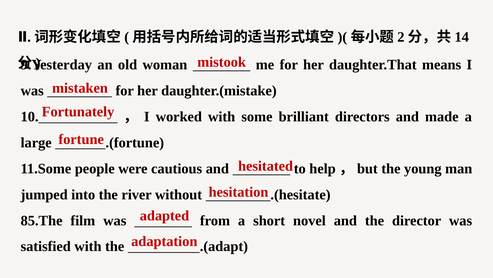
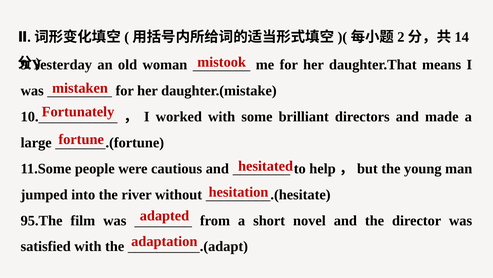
85.The: 85.The -> 95.The (42, 220)
